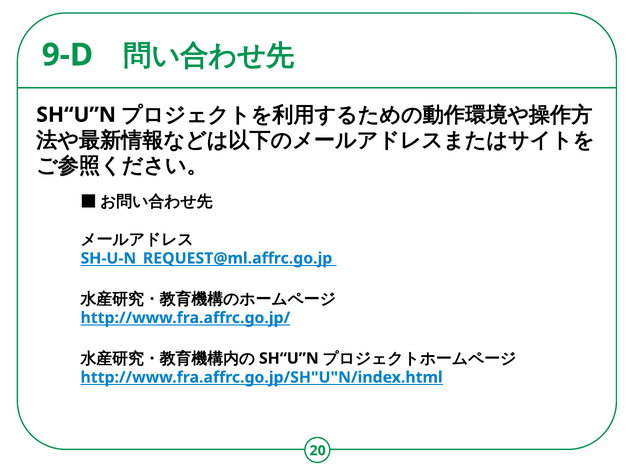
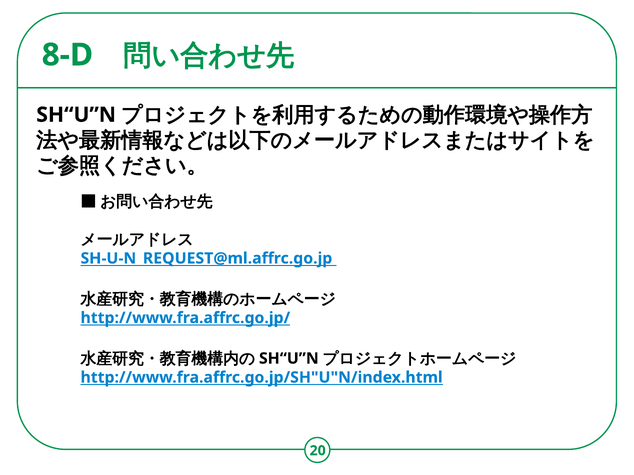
9-D: 9-D -> 8-D (67, 55)
